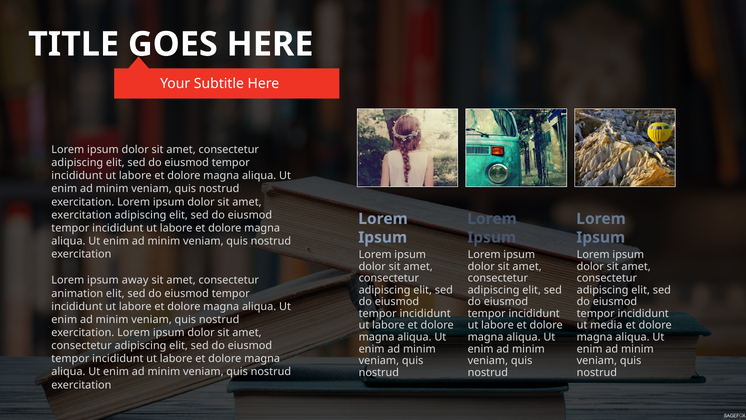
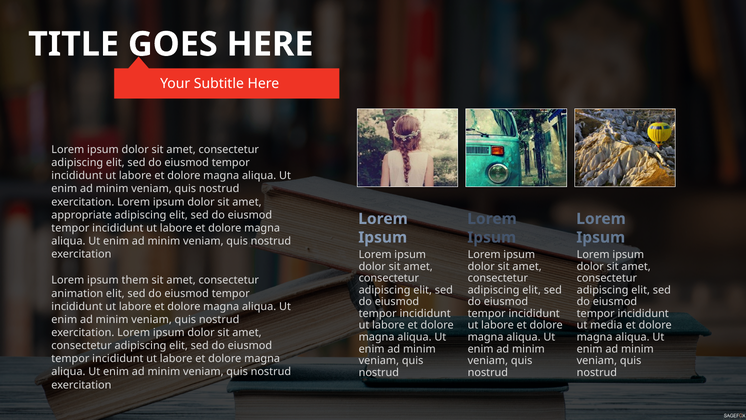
exercitation: exercitation -> appropriate (82, 215)
away: away -> them (135, 280)
